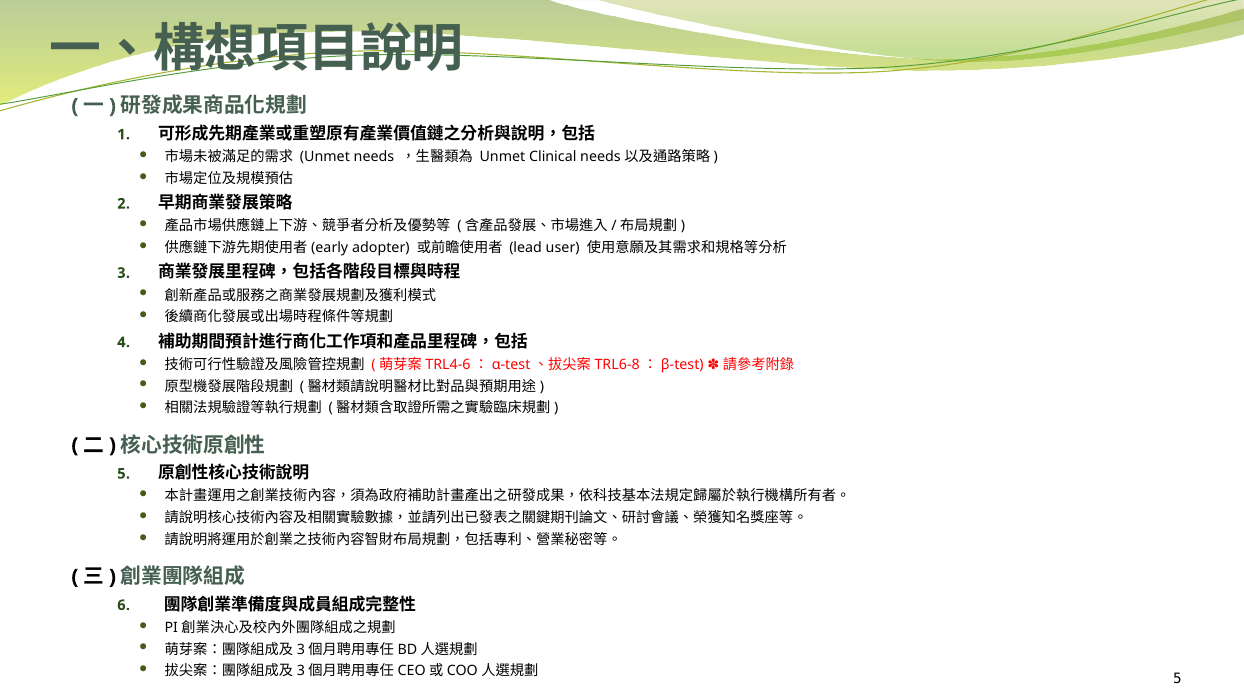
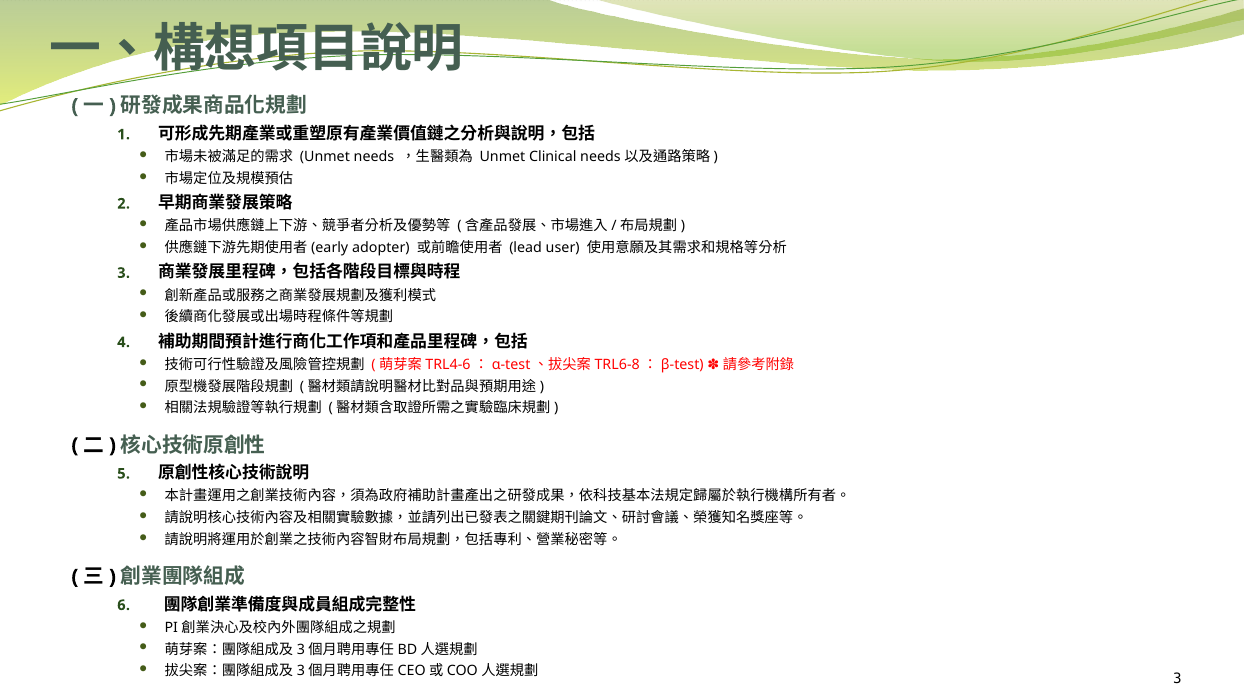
5: 5 -> 3 (1178, 678)
